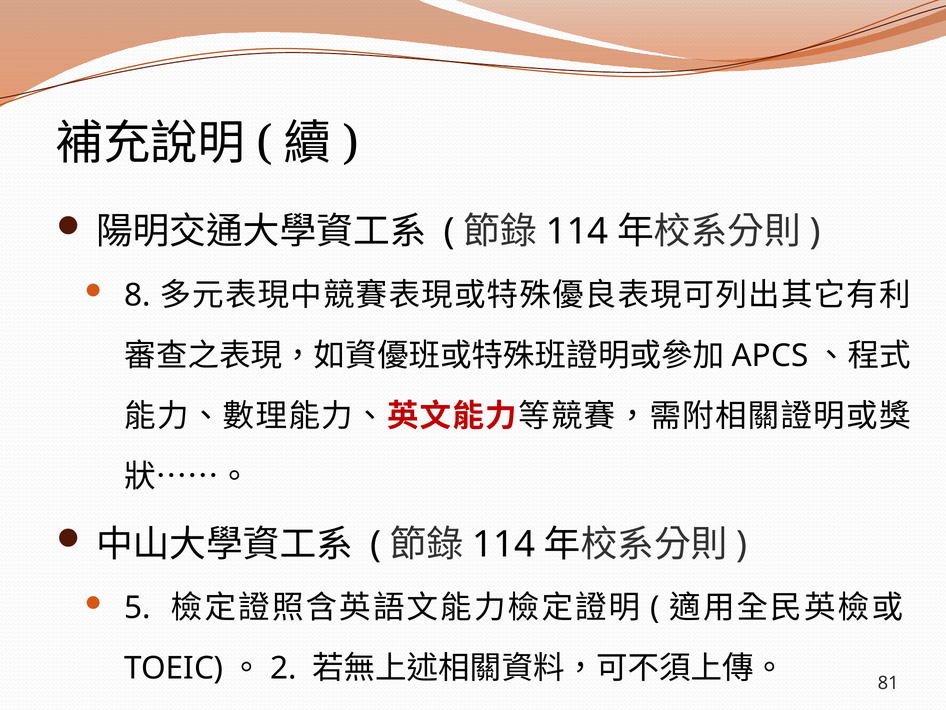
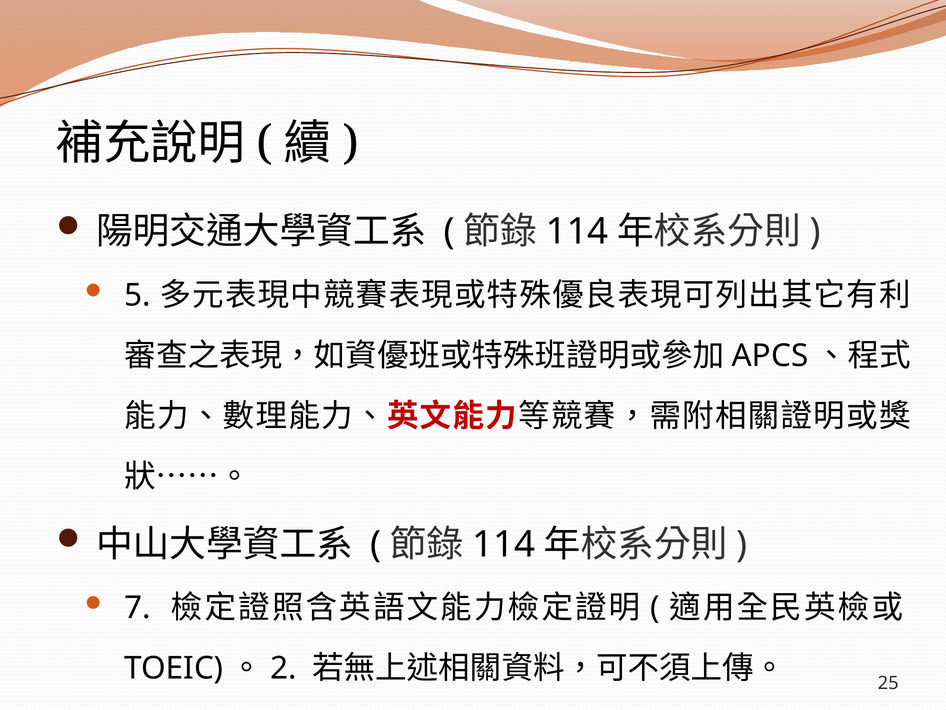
8: 8 -> 5 (138, 295)
5: 5 -> 7 (138, 607)
81: 81 -> 25 (888, 683)
